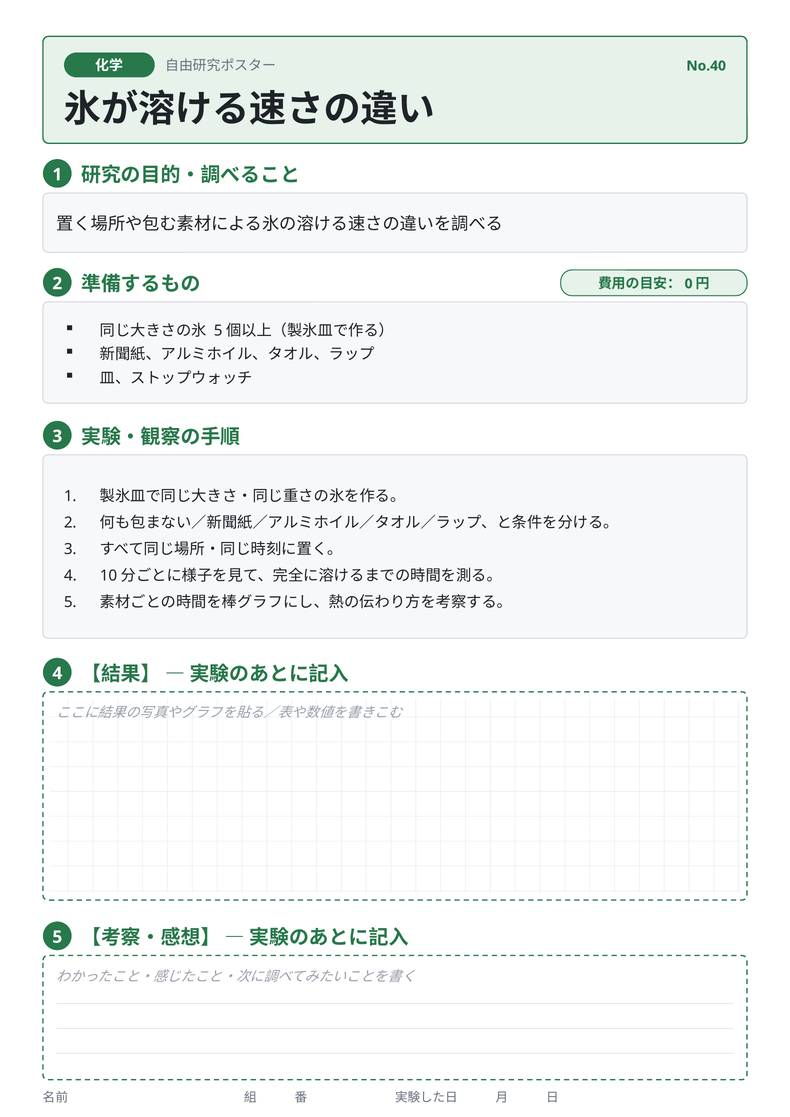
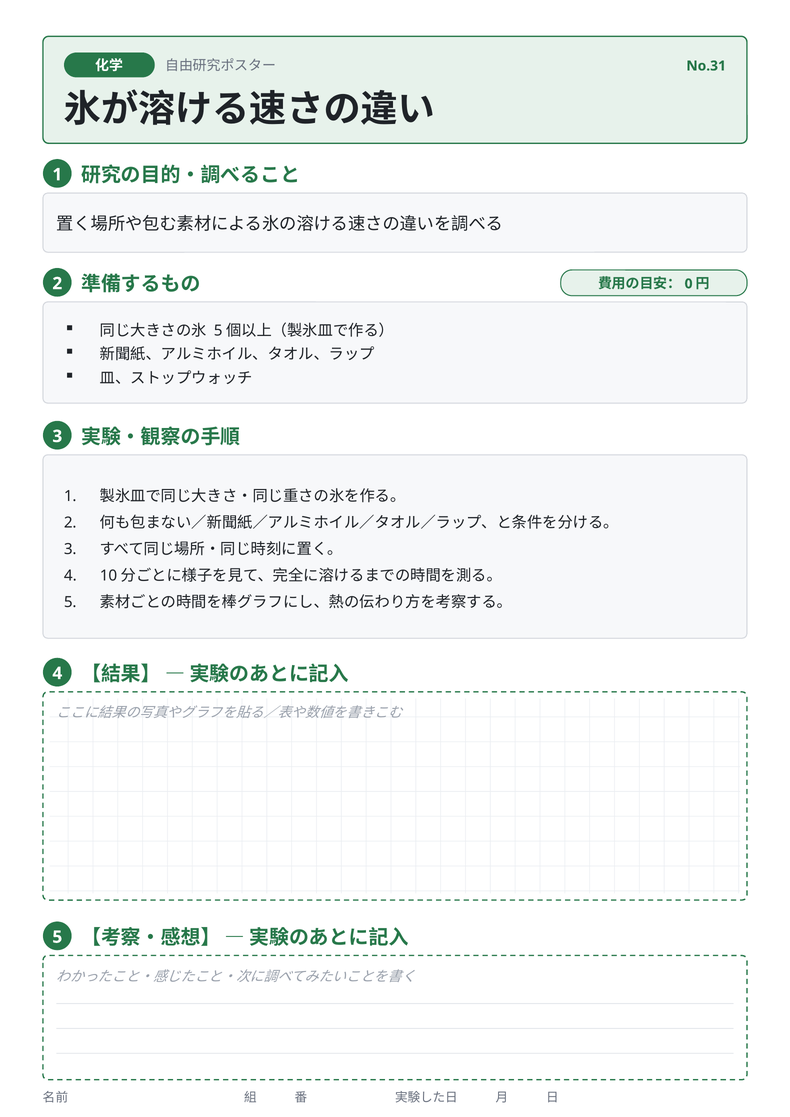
No.40: No.40 -> No.31 (706, 66)
